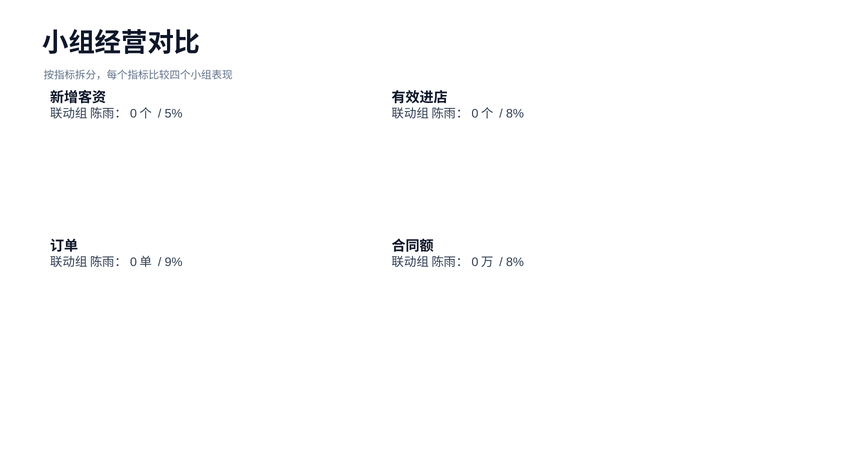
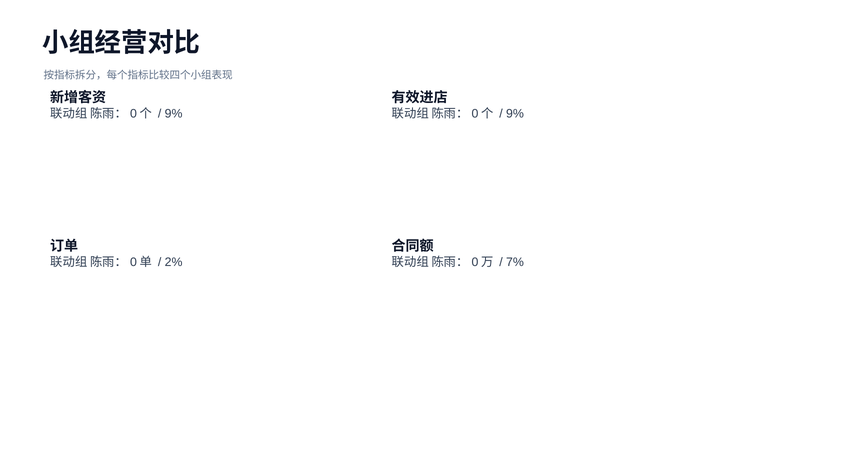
5%: 5% -> 9% (174, 114)
8%: 8% -> 9% (515, 114)
9%: 9% -> 2% (174, 262)
8%: 8% -> 7% (515, 262)
